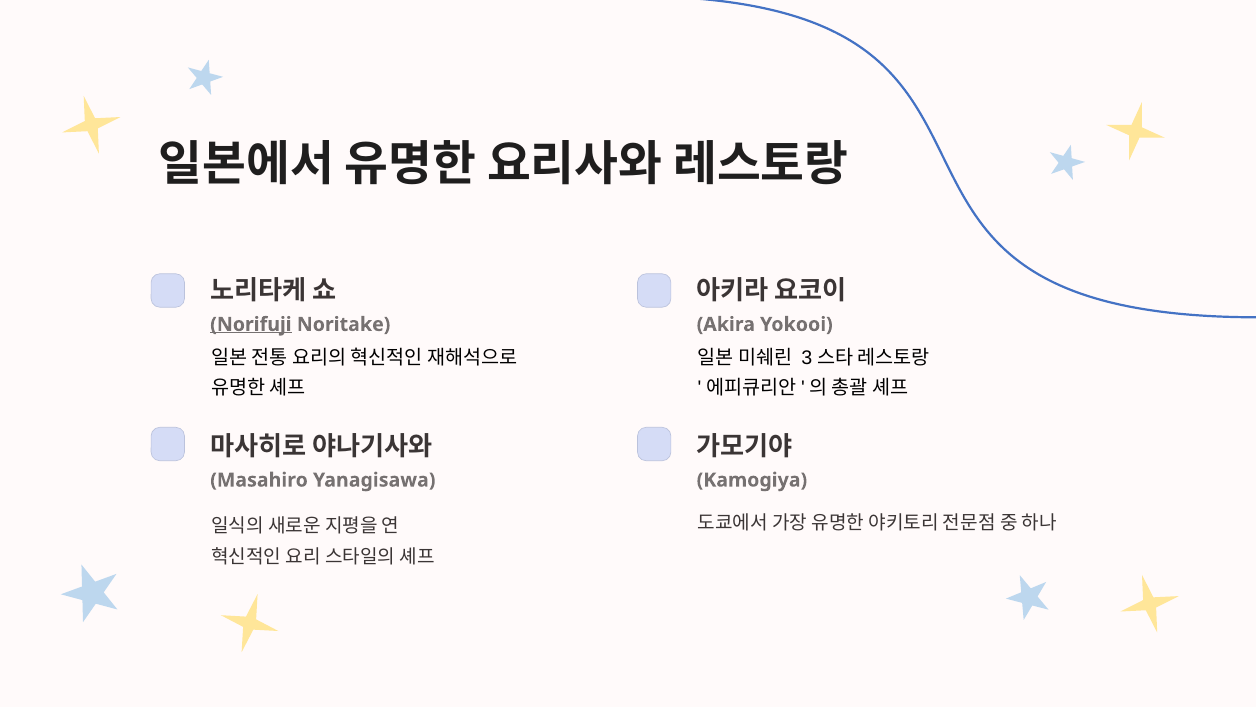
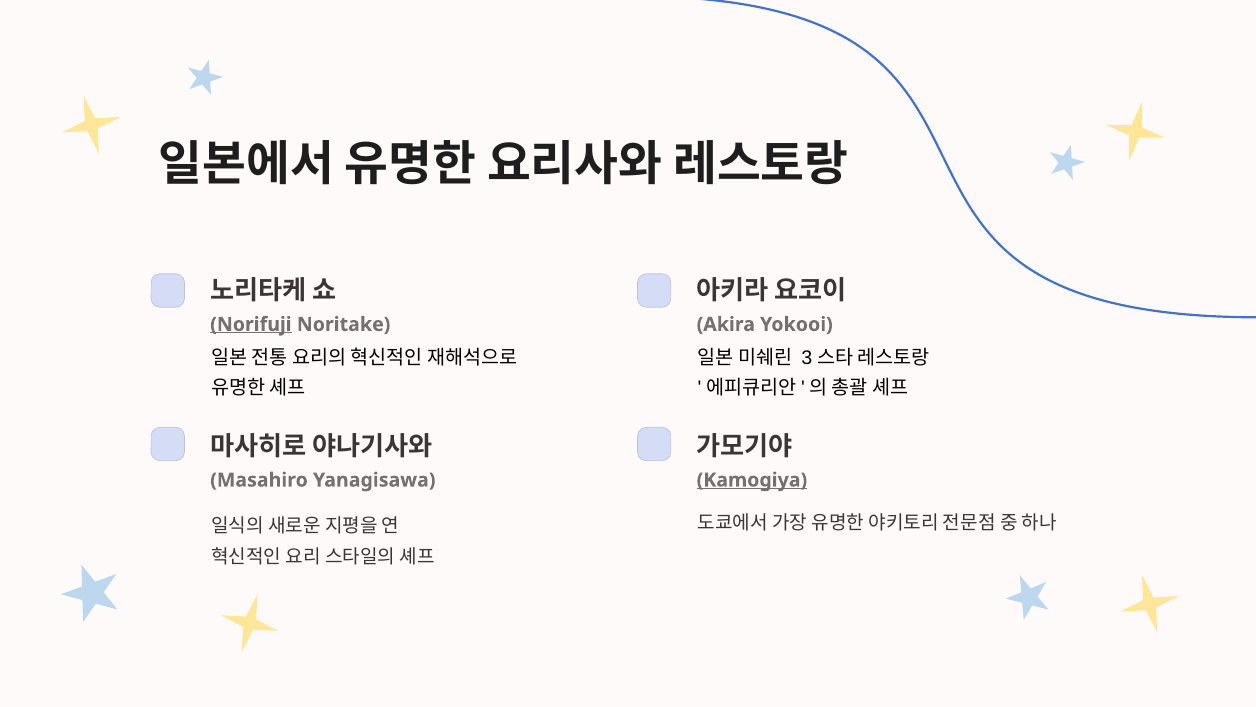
Kamogiya underline: none -> present (752, 480)
